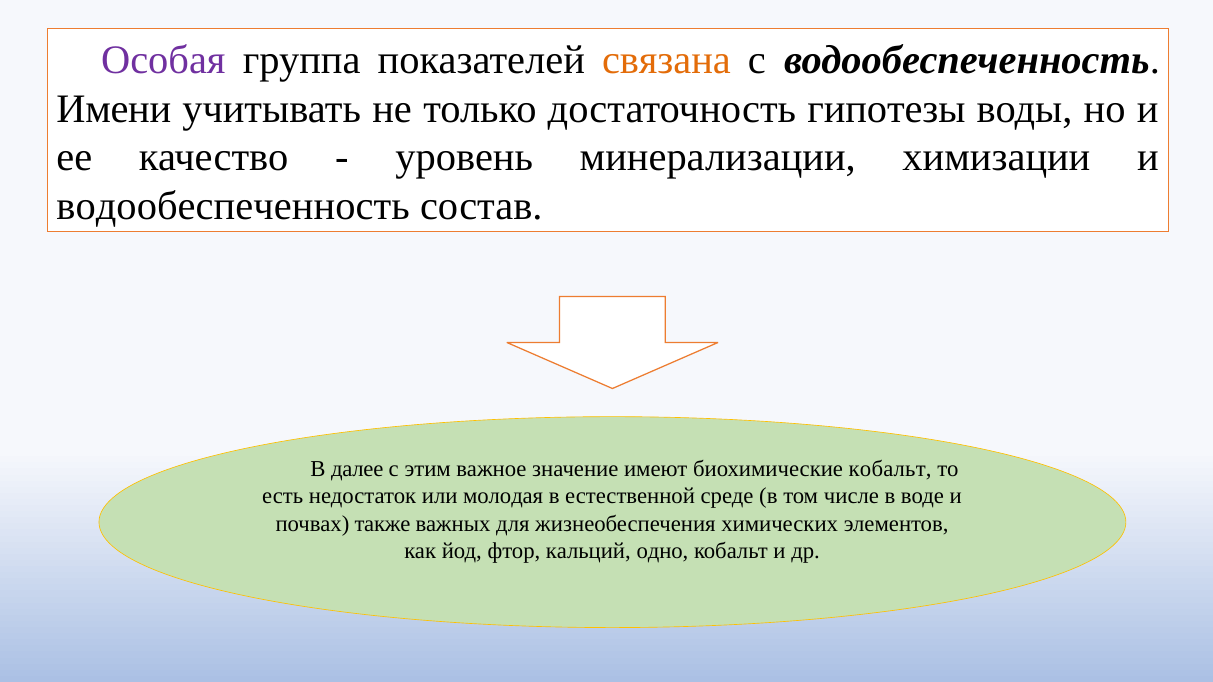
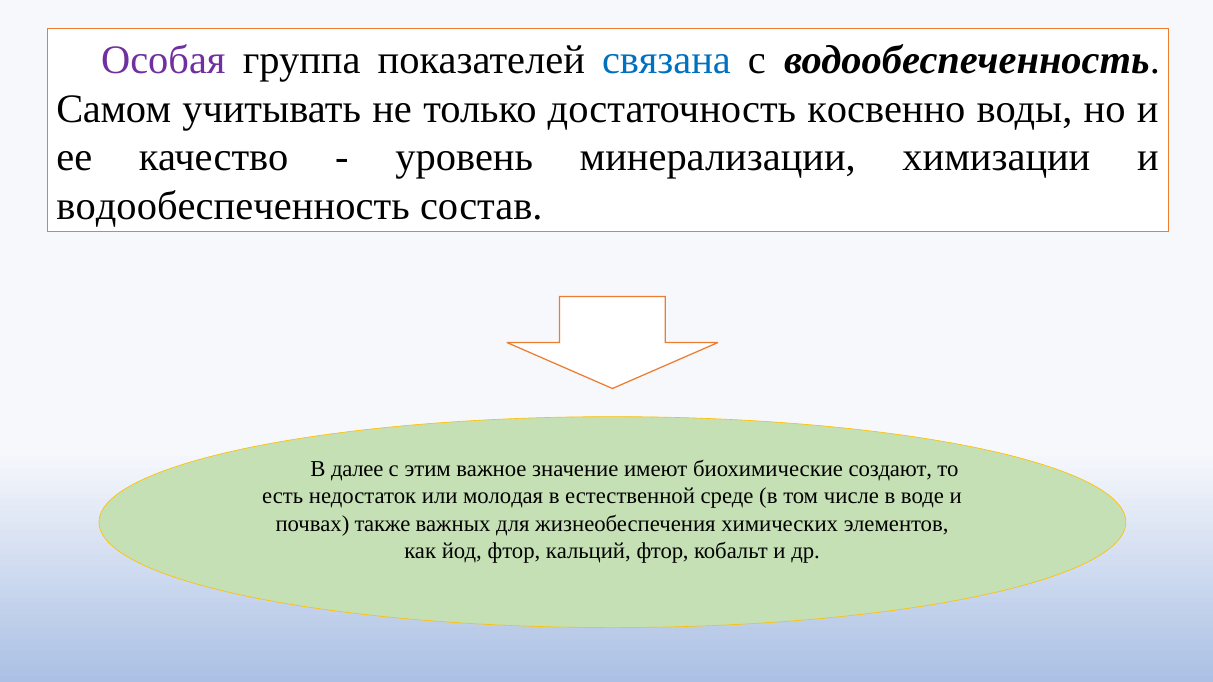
связана colour: orange -> blue (666, 60)
Имени: Имени -> Самом (114, 109)
гипотезы: гипотезы -> косвенно (886, 109)
биохимические кобальт: кобальт -> создают (890, 469)
кальций одно: одно -> фтор (663, 551)
